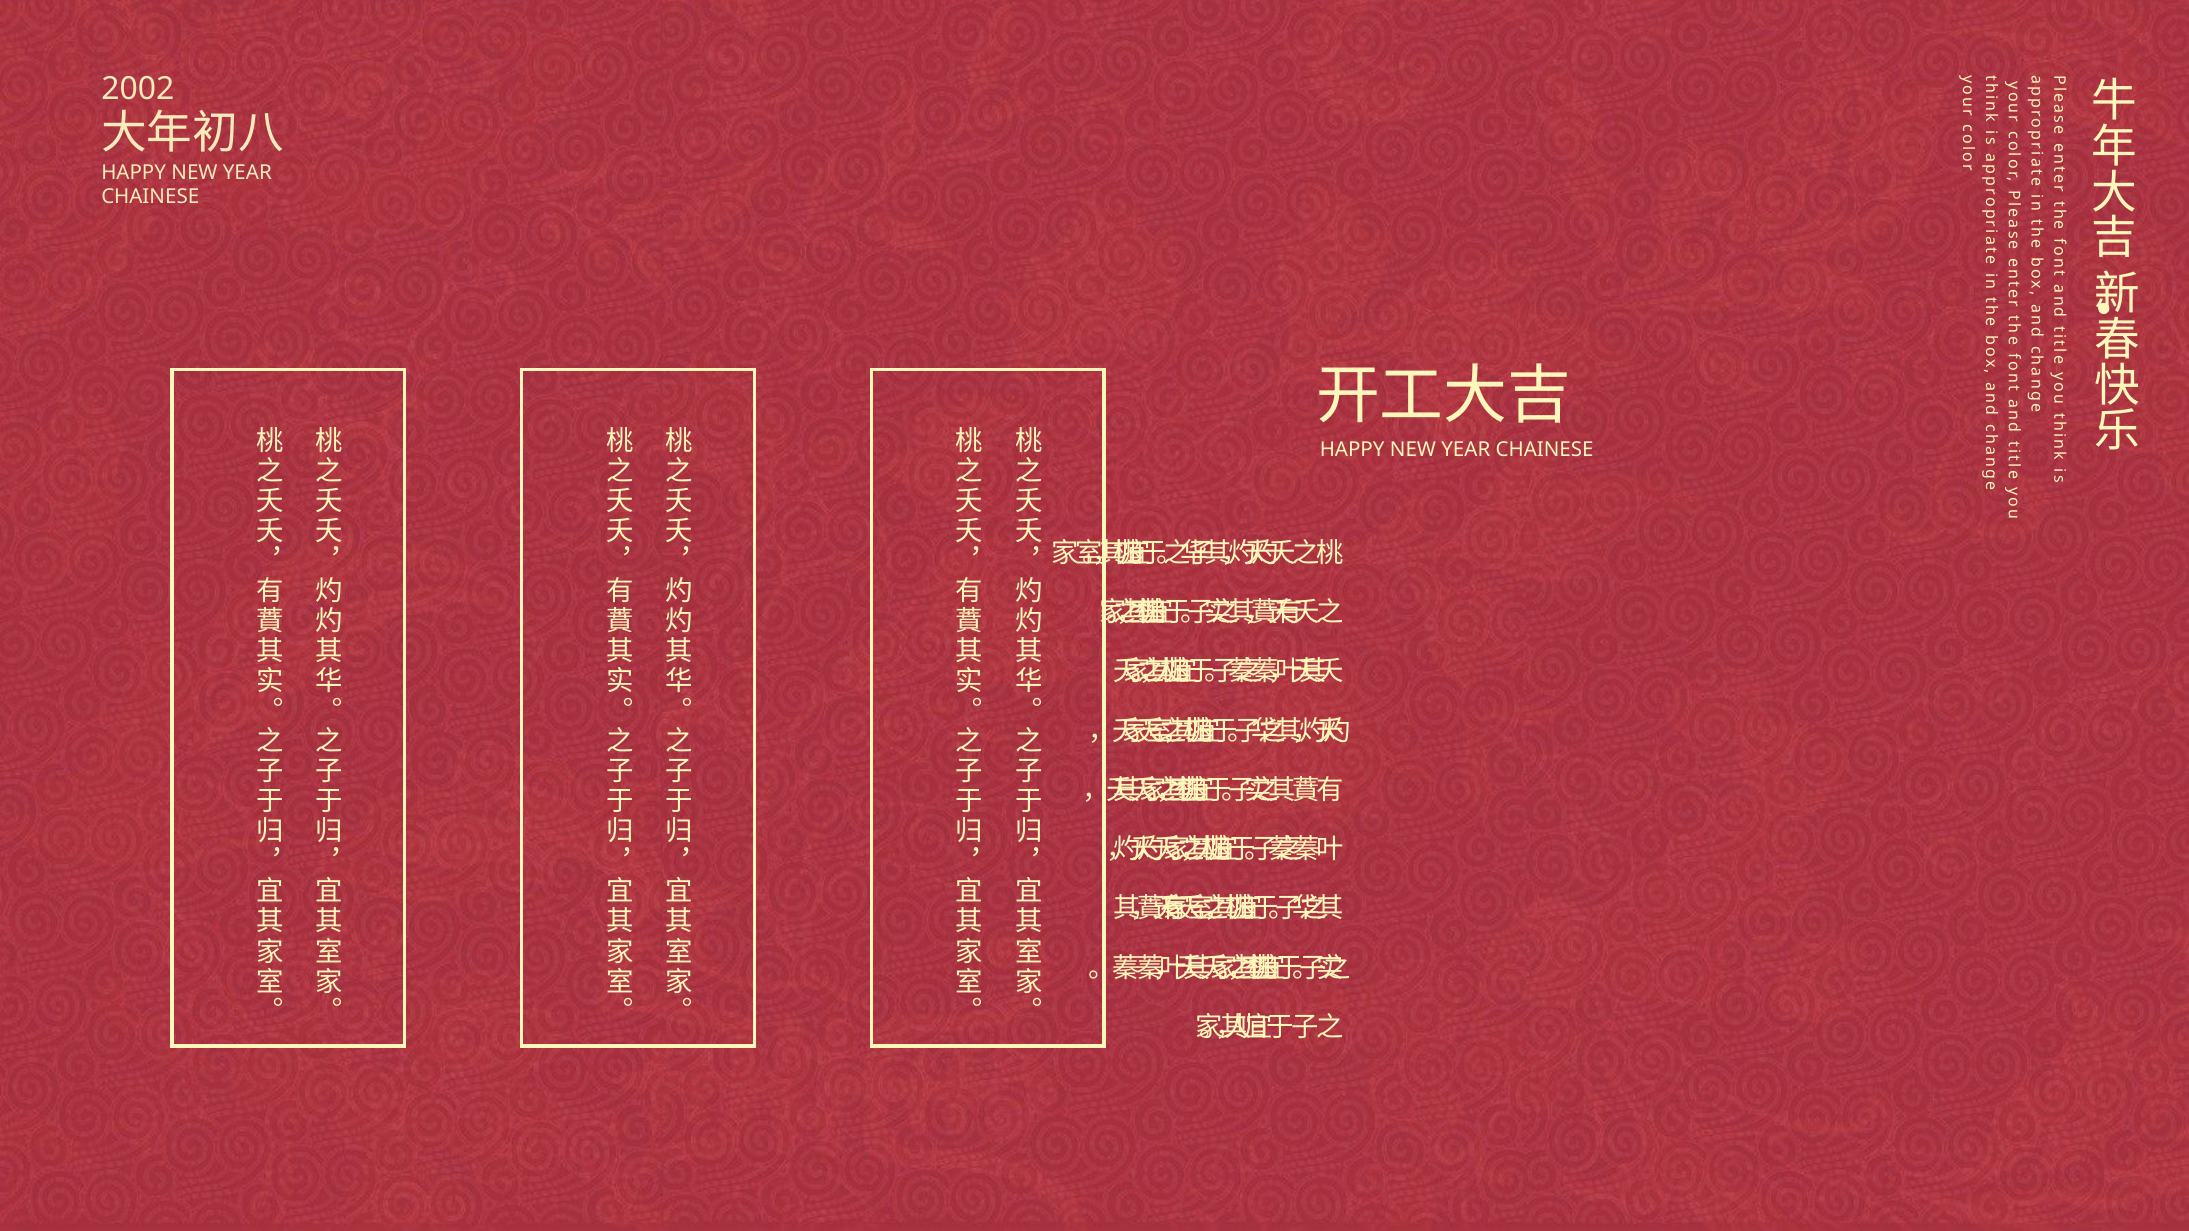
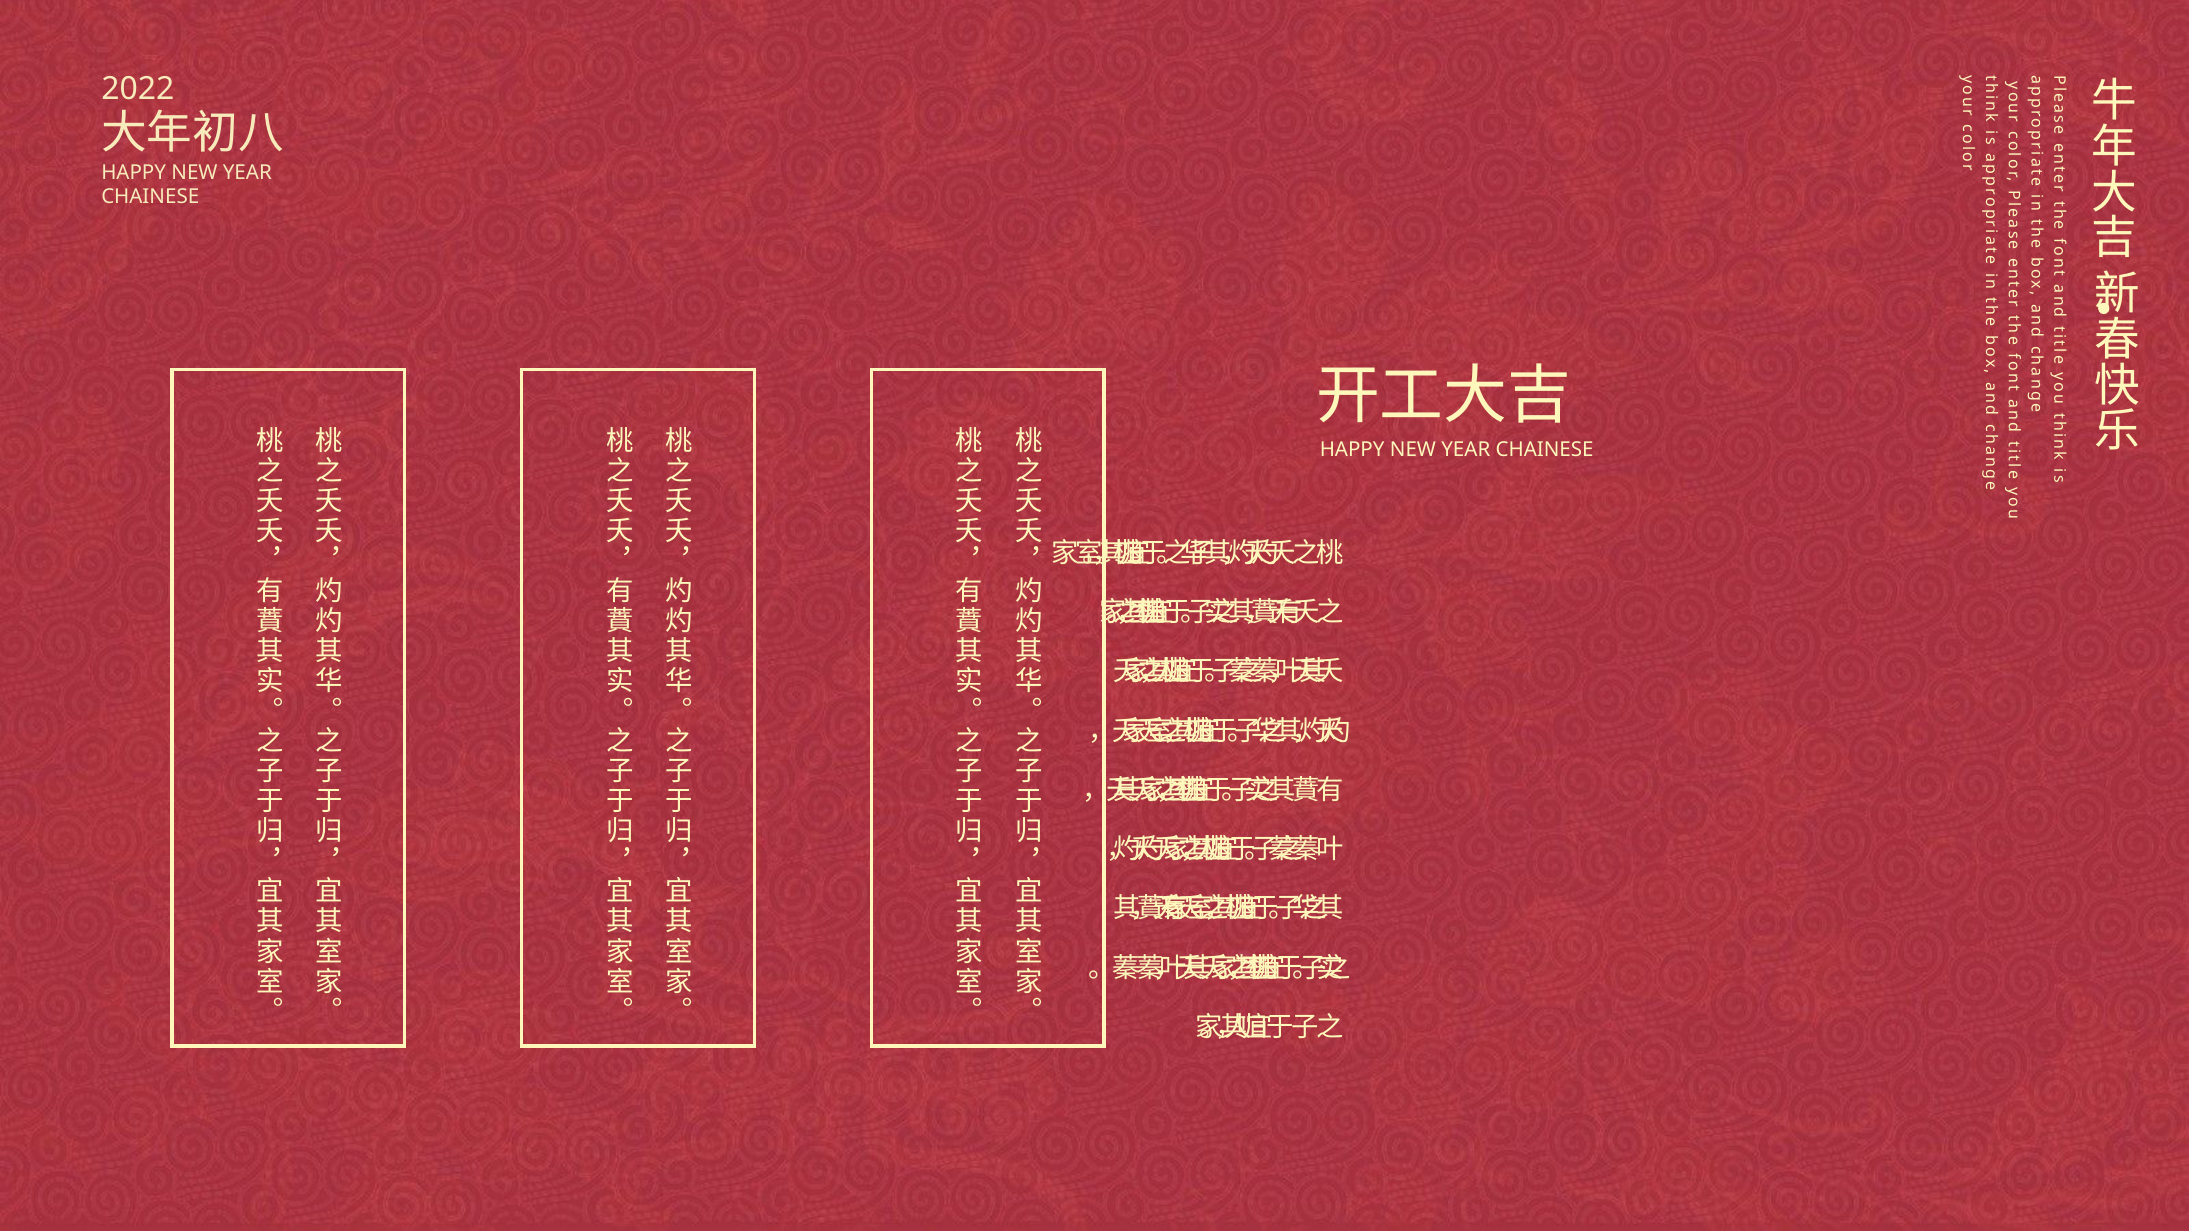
2002: 2002 -> 2022 (138, 89)
